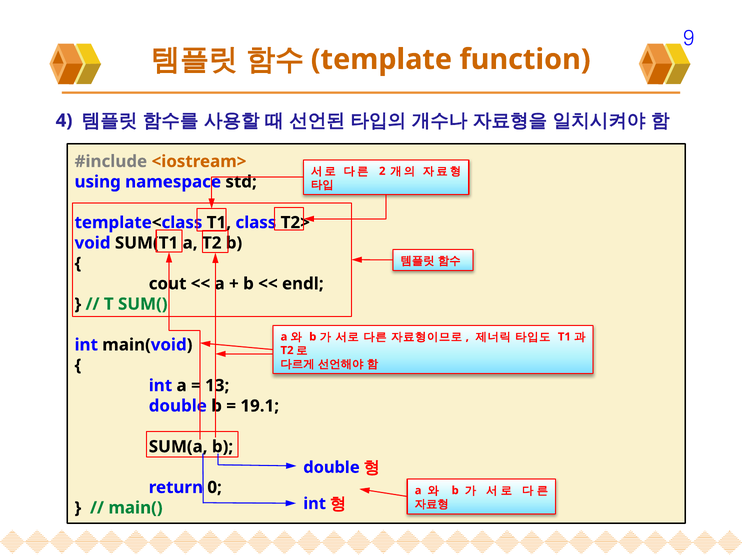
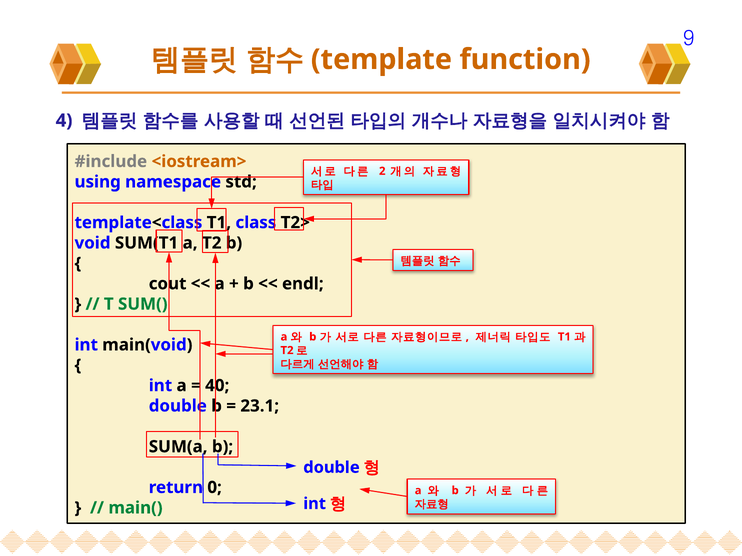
13: 13 -> 40 (217, 386)
19.1: 19.1 -> 23.1 (260, 406)
